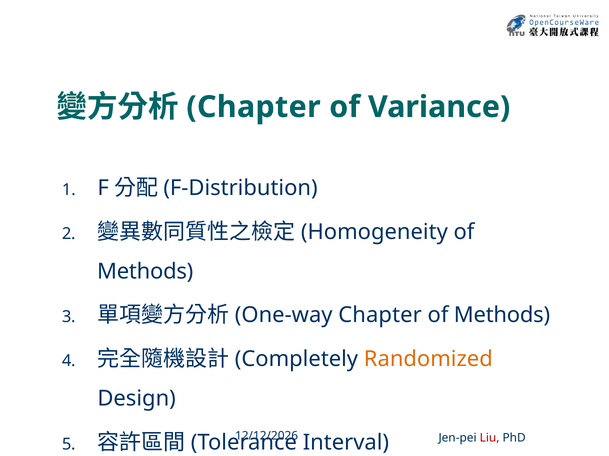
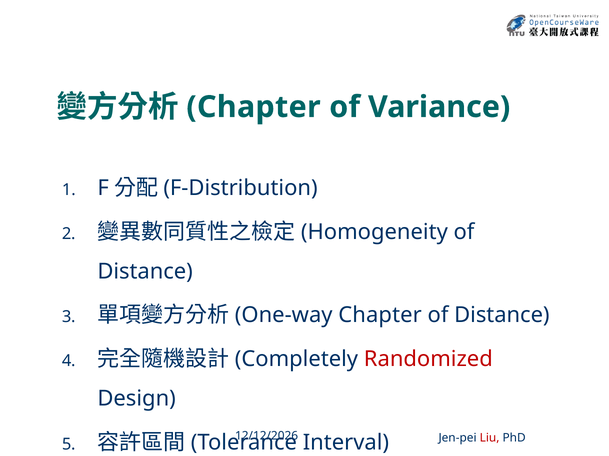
Methods: Methods -> Distance (145, 272)
Methods: Methods -> Distance (502, 316)
Randomized colour: orange -> red (428, 360)
